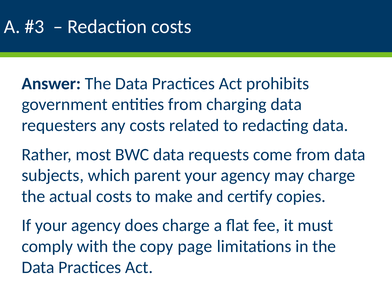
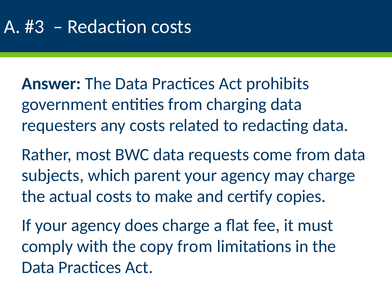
copy page: page -> from (195, 246)
